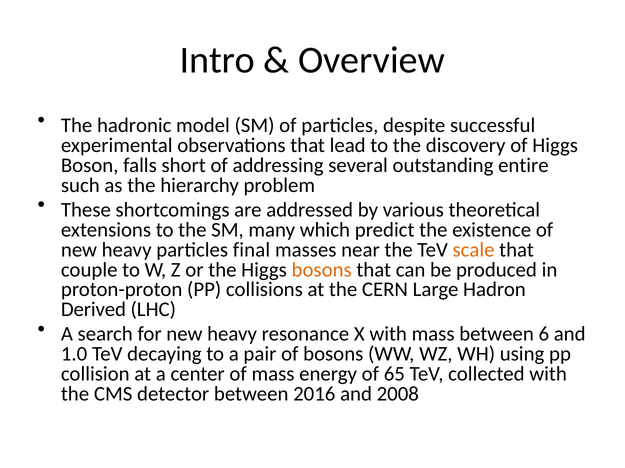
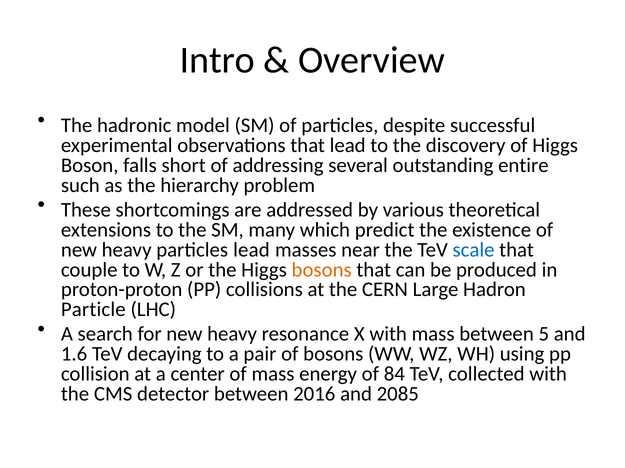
particles final: final -> lead (251, 250)
scale colour: orange -> blue (474, 250)
Derived: Derived -> Particle (93, 310)
6: 6 -> 5 (544, 335)
1.0: 1.0 -> 1.6 (74, 355)
65: 65 -> 84 (394, 375)
2008: 2008 -> 2085 (398, 395)
